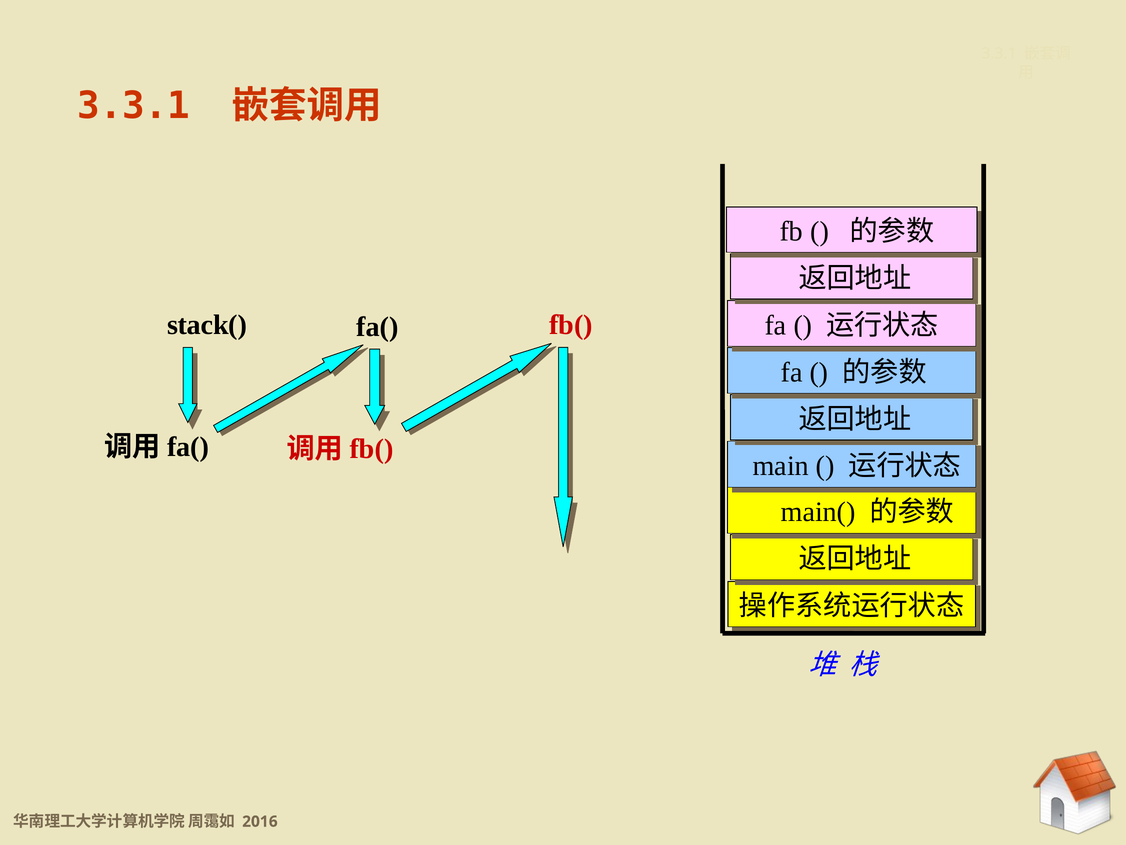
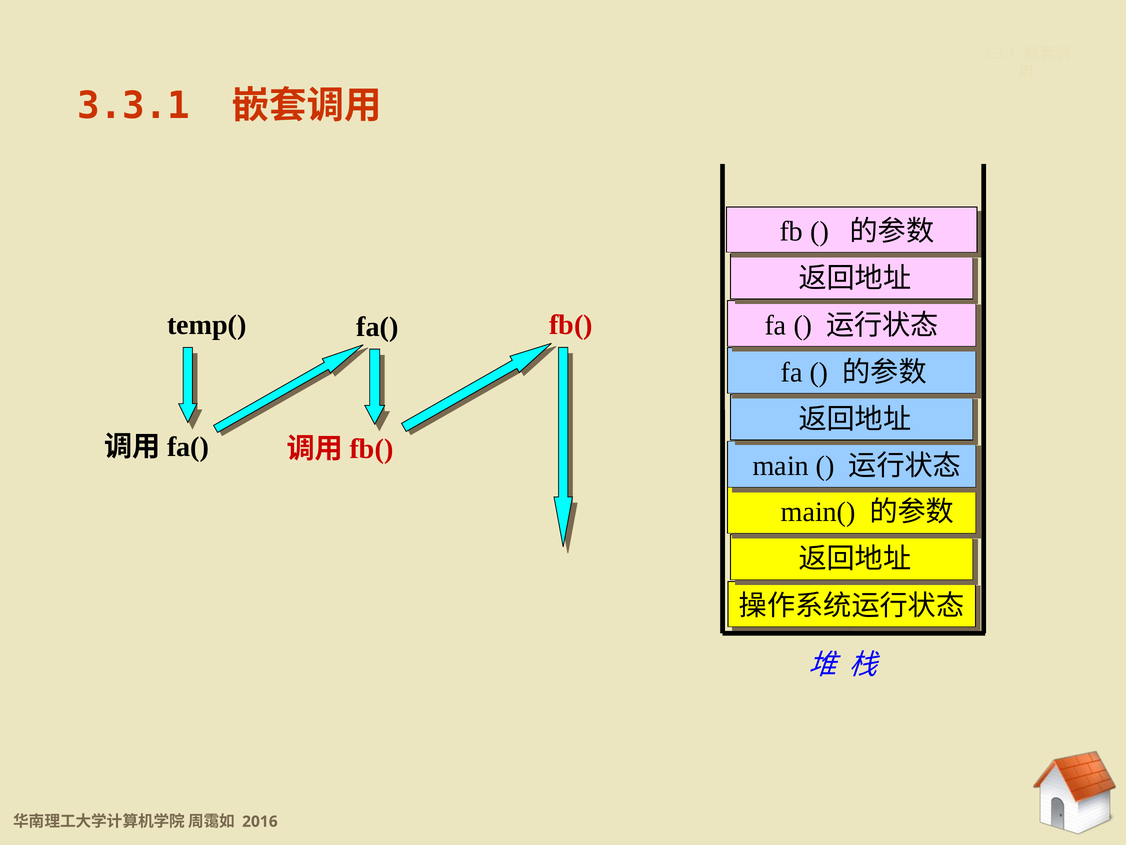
stack(: stack( -> temp( (207, 325)
